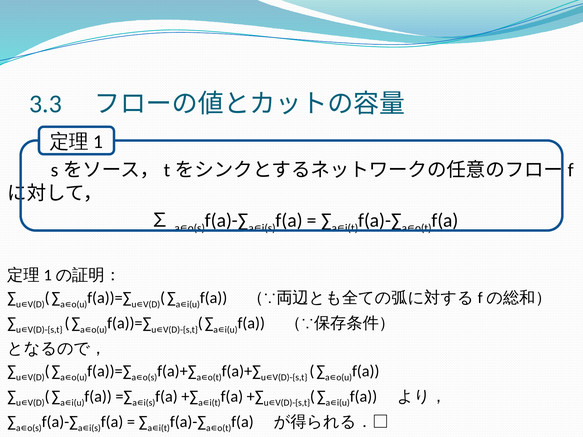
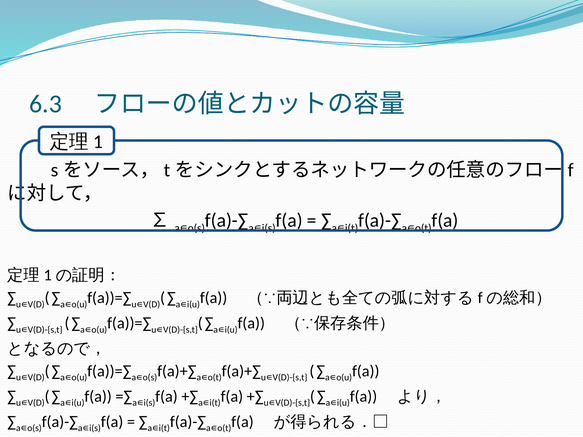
3.3: 3.3 -> 6.3 (45, 104)
